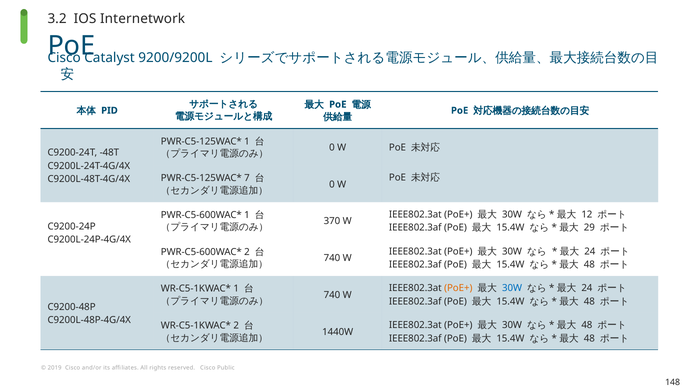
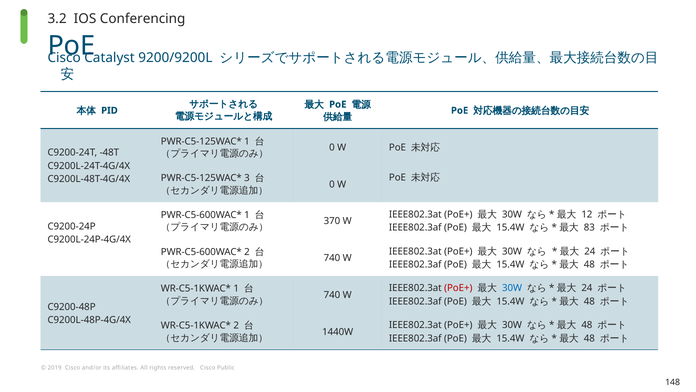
Internetwork: Internetwork -> Conferencing (143, 19)
7: 7 -> 3 (247, 178)
29: 29 -> 83 (589, 228)
PoE+ colour: orange -> red (458, 288)
